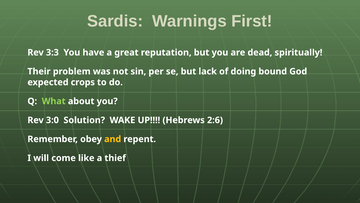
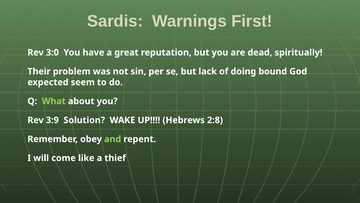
3:3: 3:3 -> 3:0 (52, 52)
crops: crops -> seem (83, 82)
3:0: 3:0 -> 3:9 (52, 120)
2:6: 2:6 -> 2:8 (215, 120)
and colour: yellow -> light green (113, 139)
